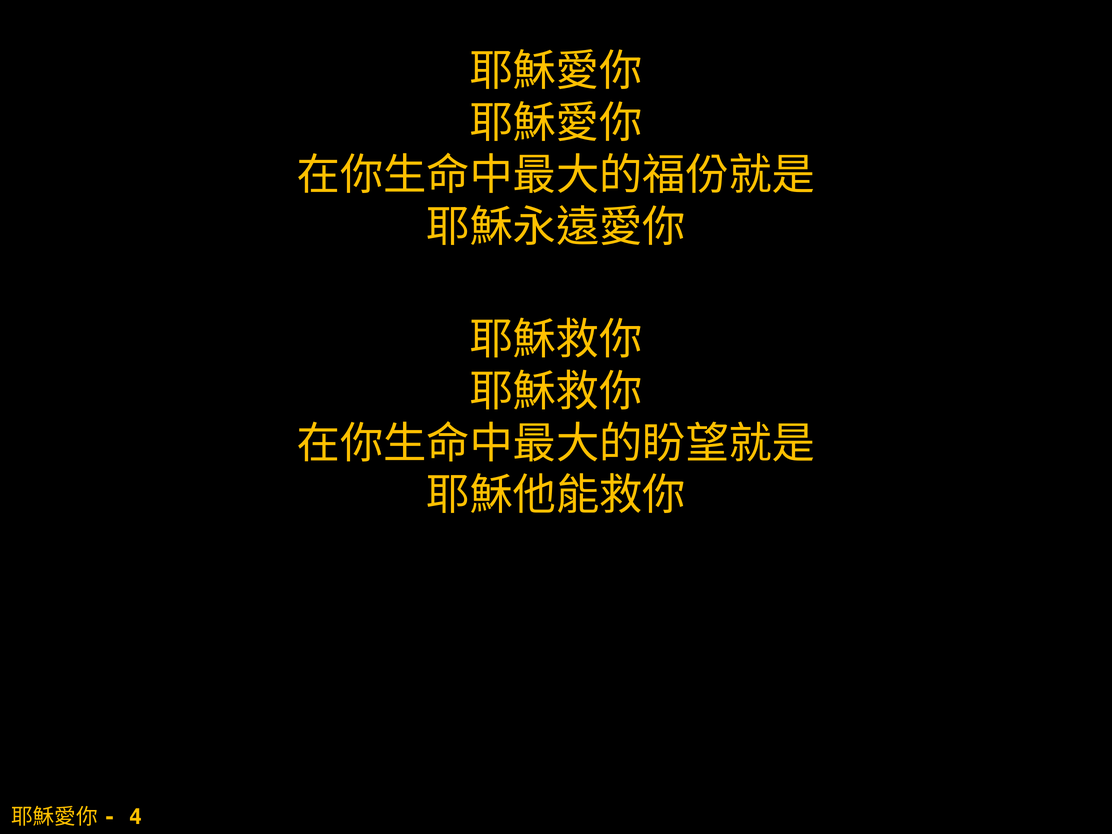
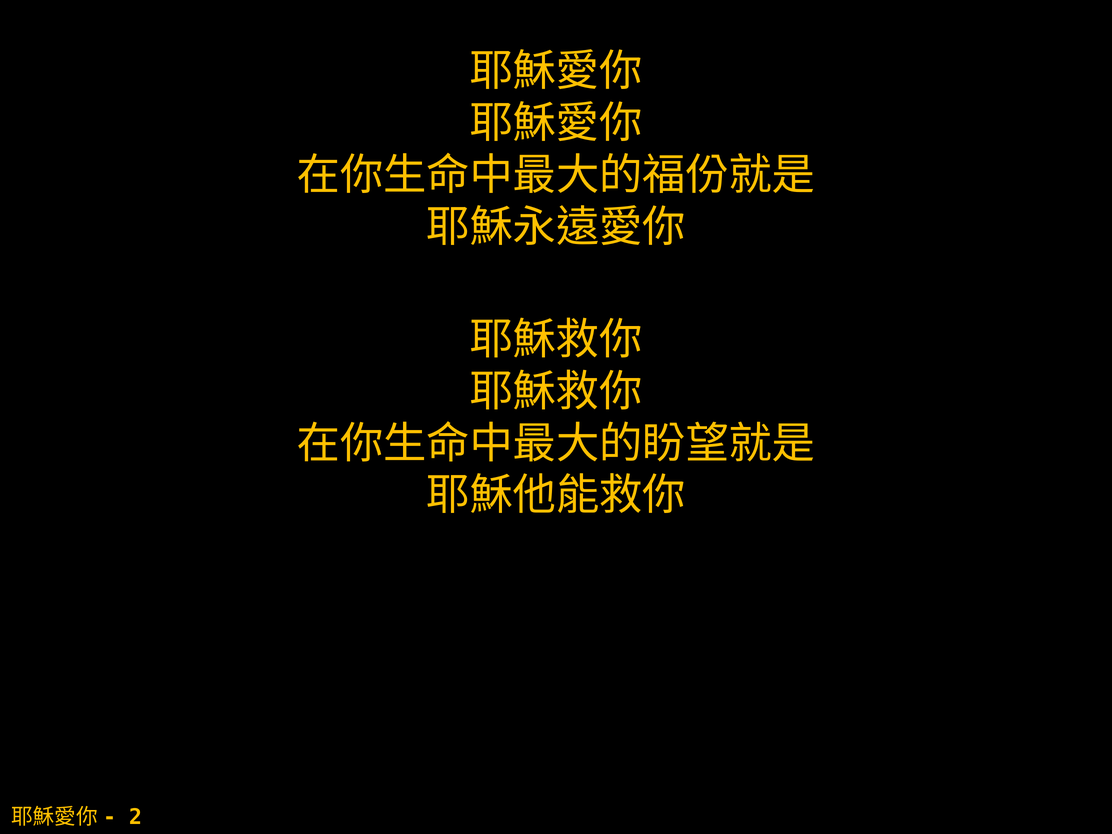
4: 4 -> 2 (135, 817)
